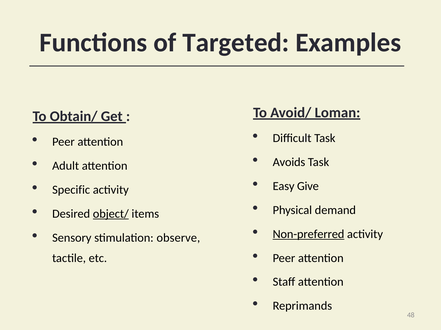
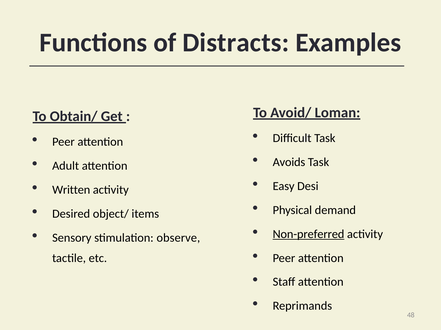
Targeted: Targeted -> Distracts (236, 43)
Give: Give -> Desi (308, 187)
Specific: Specific -> Written (71, 190)
object/ underline: present -> none (111, 214)
